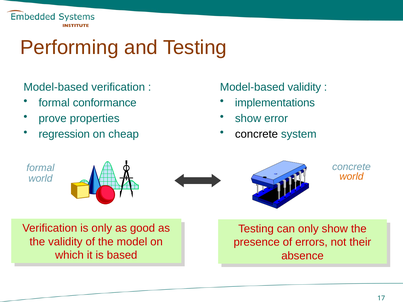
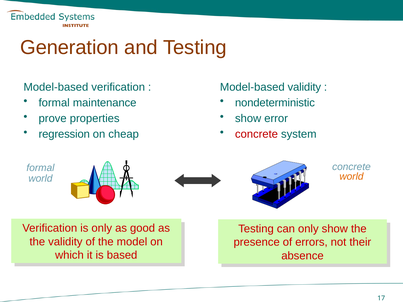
Performing: Performing -> Generation (69, 48)
conformance: conformance -> maintenance (105, 103)
implementations: implementations -> nondeterministic (275, 103)
concrete colour: black -> red (257, 134)
